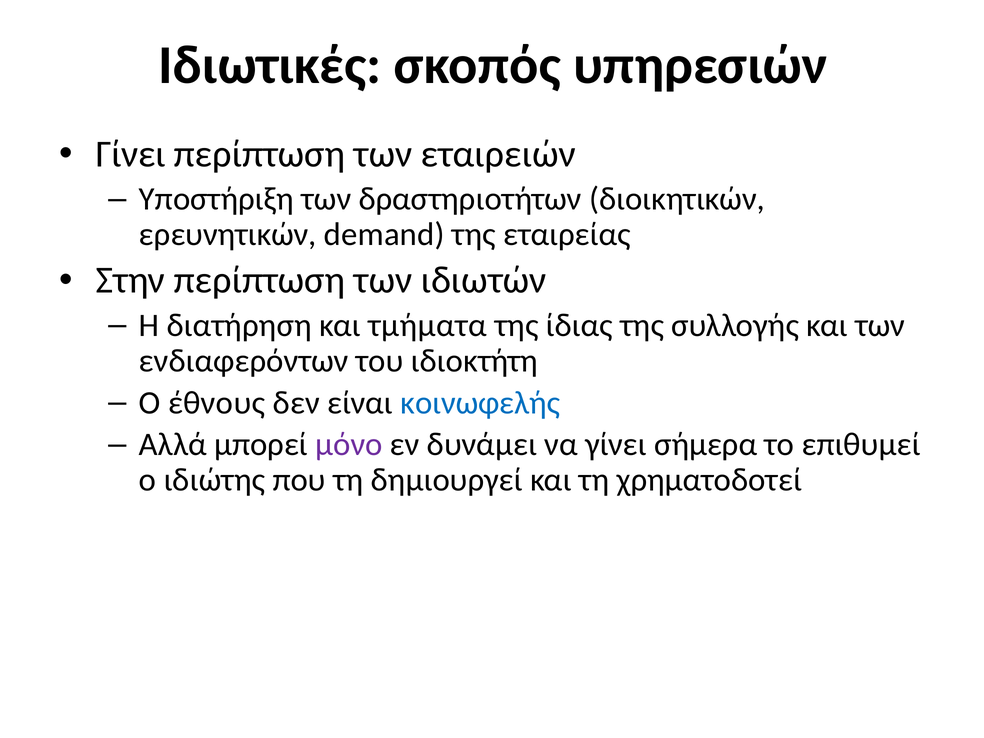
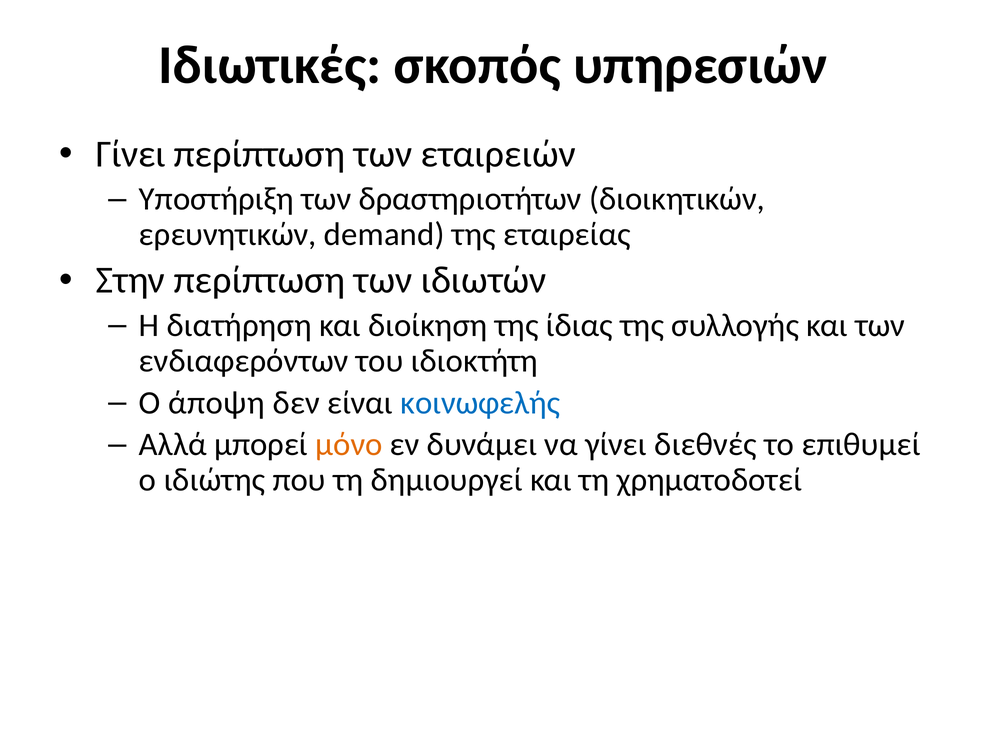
τμήματα: τμήματα -> διοίκηση (428, 325)
έθνους: έθνους -> άποψη (217, 403)
μόνο colour: purple -> orange (349, 445)
σήμερα: σήμερα -> διεθνές (706, 445)
